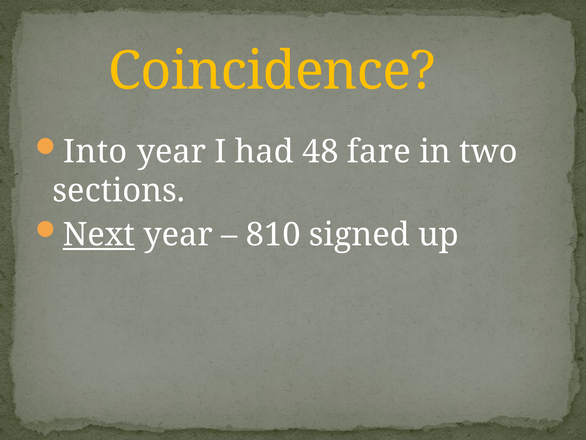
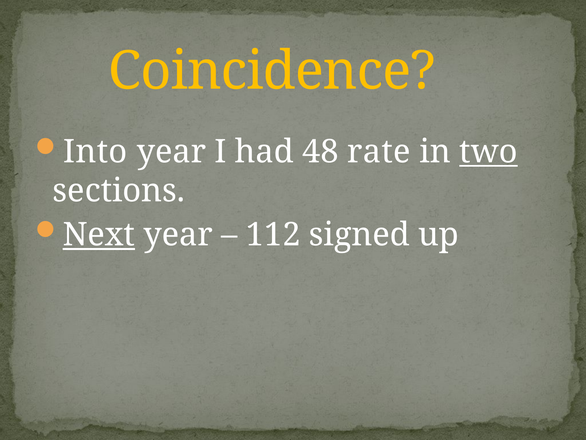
fare: fare -> rate (379, 152)
two underline: none -> present (488, 152)
810: 810 -> 112 (273, 235)
